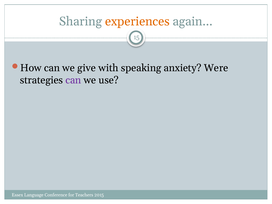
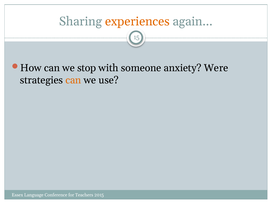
give: give -> stop (87, 68)
speaking: speaking -> someone (141, 68)
can colour: purple -> orange (73, 80)
